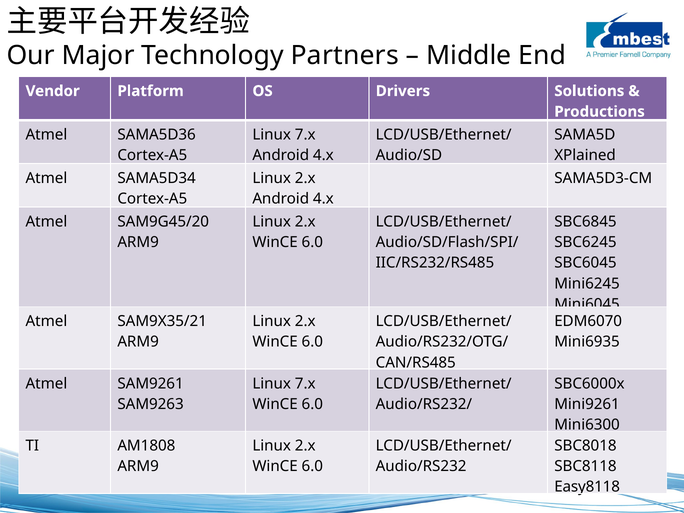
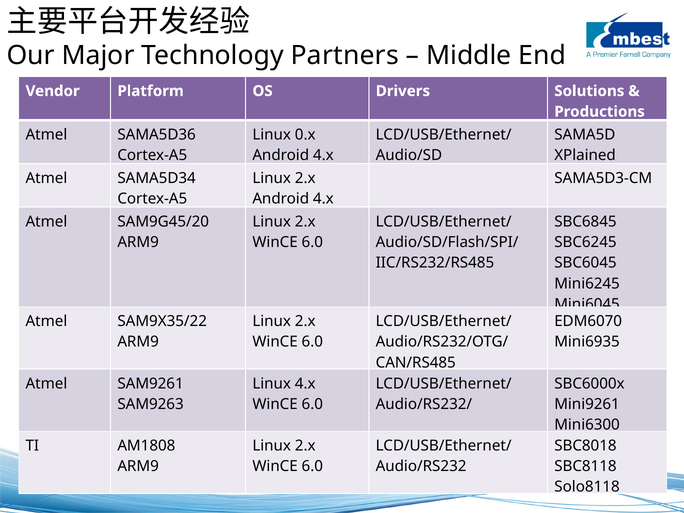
7.x: 7.x -> 0.x (305, 135)
SAM9X35/21: SAM9X35/21 -> SAM9X35/22 (162, 321)
7.x: 7.x -> 4.x (305, 383)
Easy8118: Easy8118 -> Solo8118 (587, 487)
